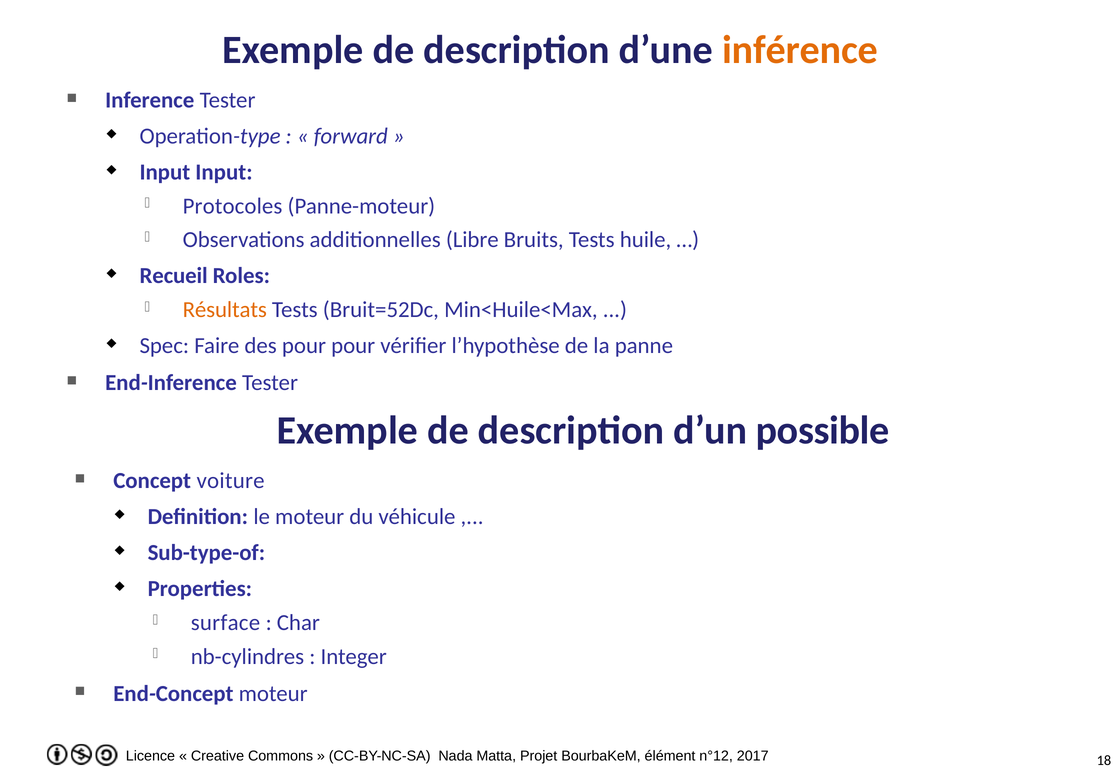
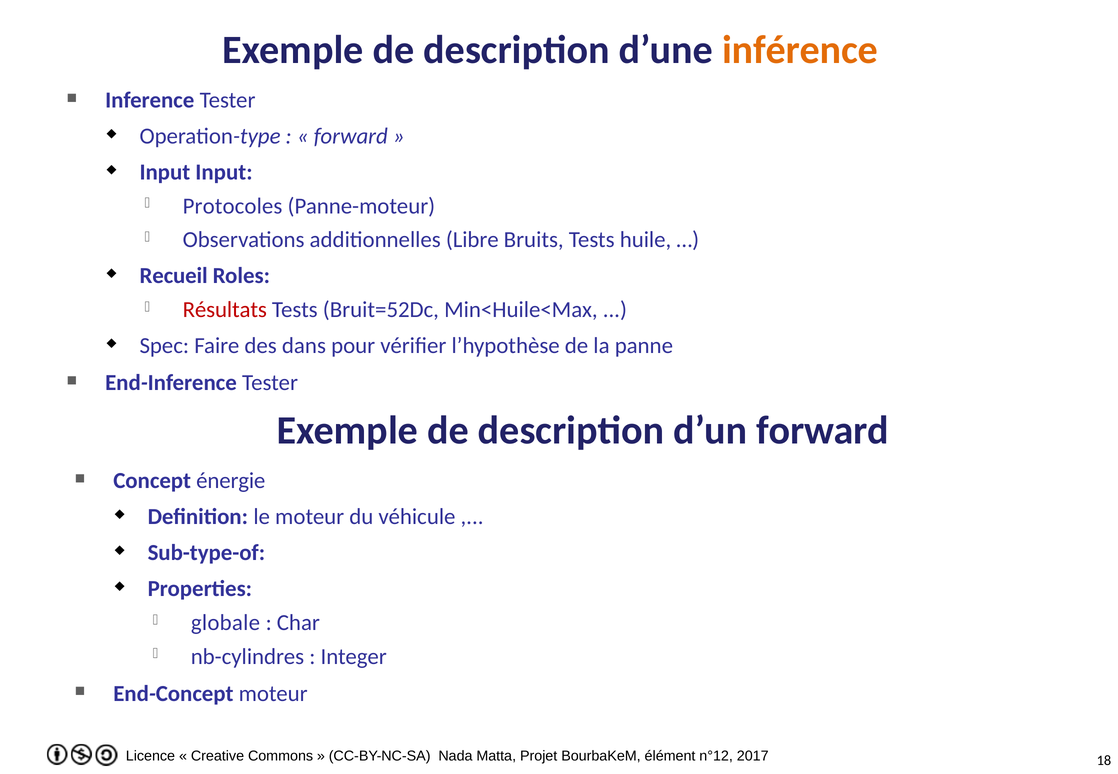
Résultats colour: orange -> red (225, 310)
des pour: pour -> dans (304, 346)
d’un possible: possible -> forward (823, 431)
voiture: voiture -> énergie (231, 481)
surface: surface -> globale (225, 623)
